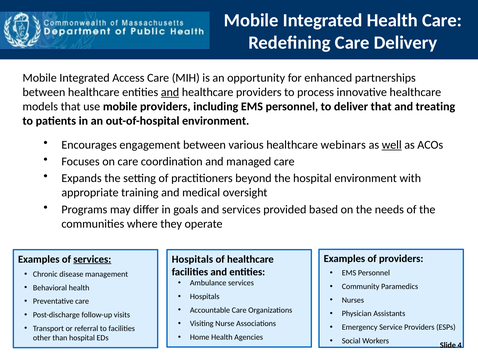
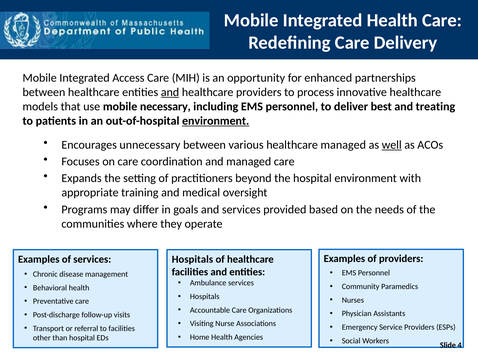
mobile providers: providers -> necessary (165, 106)
deliver that: that -> best (381, 106)
environment underline: none -> present (216, 121)
engagement: engagement -> unnecessary (150, 145)
healthcare webinars: webinars -> managed (343, 145)
services underline: present -> none (92, 259)
